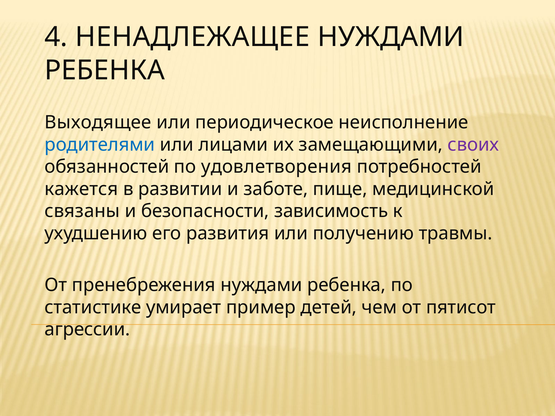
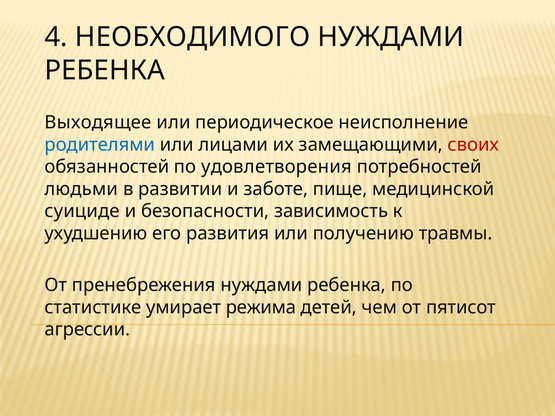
НЕНАДЛЕЖАЩЕЕ: НЕНАДЛЕЖАЩЕЕ -> НЕОБХОДИМОГО (193, 37)
своих colour: purple -> red (473, 145)
кажется: кажется -> людьми (81, 189)
связаны: связаны -> суициде (82, 211)
пример: пример -> режима (261, 308)
